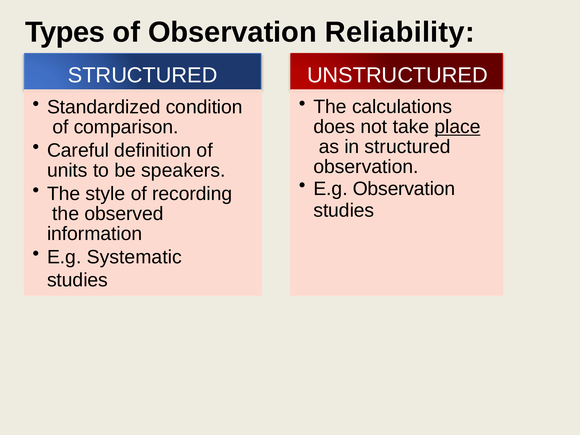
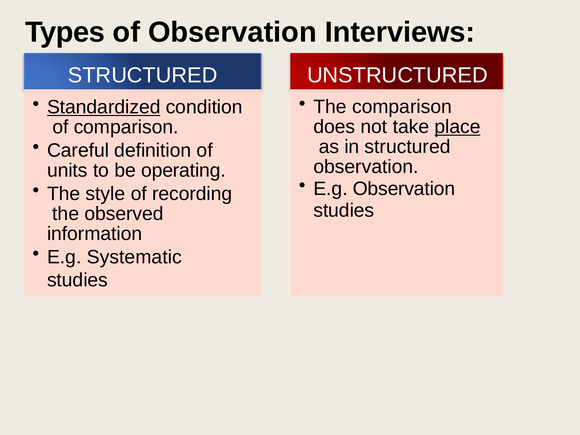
Reliability: Reliability -> Interviews (400, 32)
The calculations: calculations -> comparison (402, 107)
Standardized underline: none -> present (104, 107)
speakers: speakers -> operating (183, 170)
